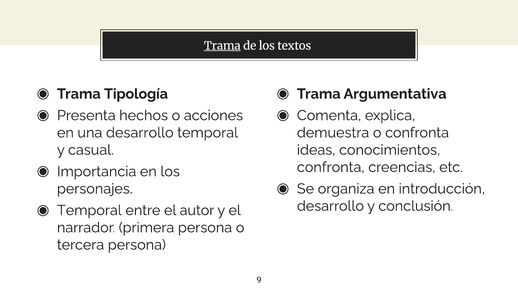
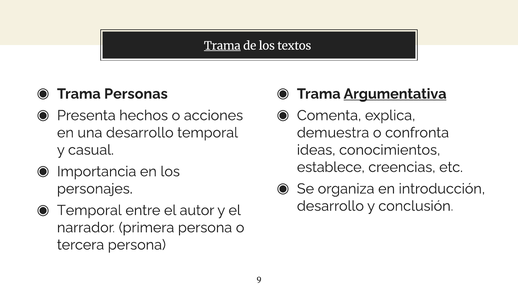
Tipología: Tipología -> Personas (136, 94)
Argumentativa underline: none -> present (395, 94)
confronta: confronta -> establece (331, 167)
